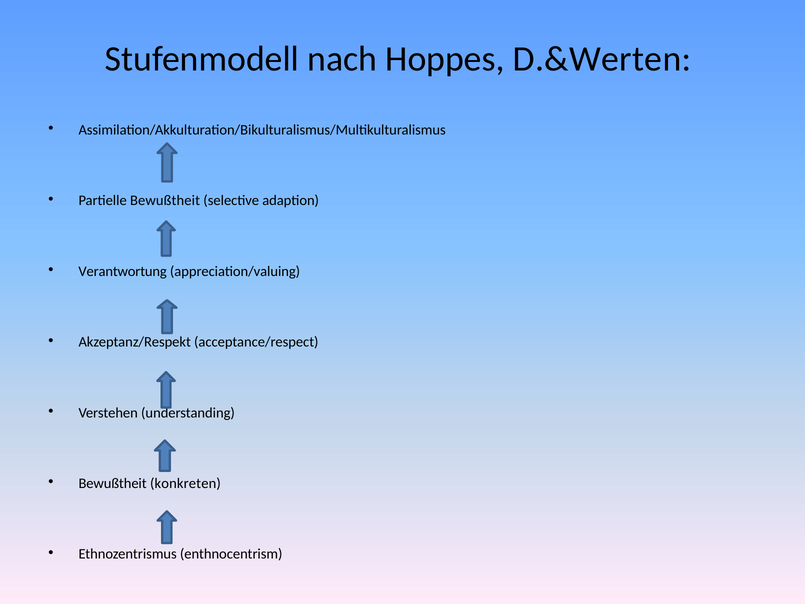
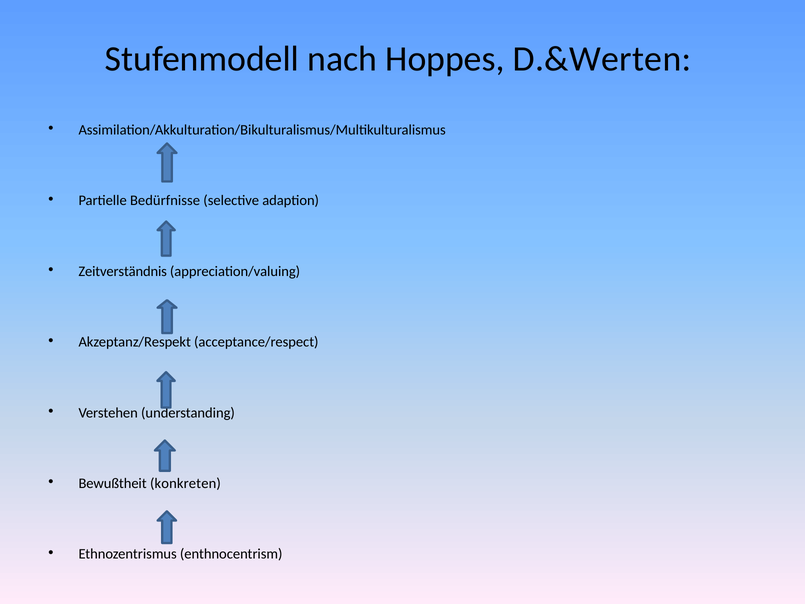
Partielle Bewußtheit: Bewußtheit -> Bedürfnisse (165, 201)
Verantwortung: Verantwortung -> Zeitverständnis (123, 271)
